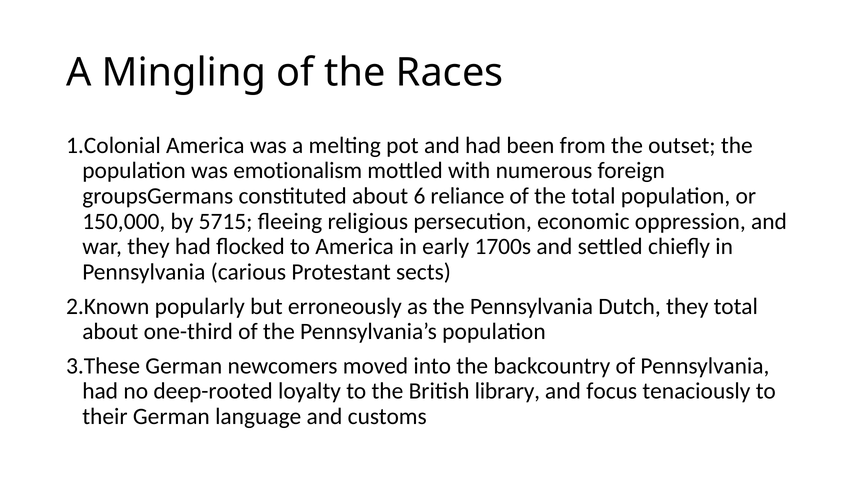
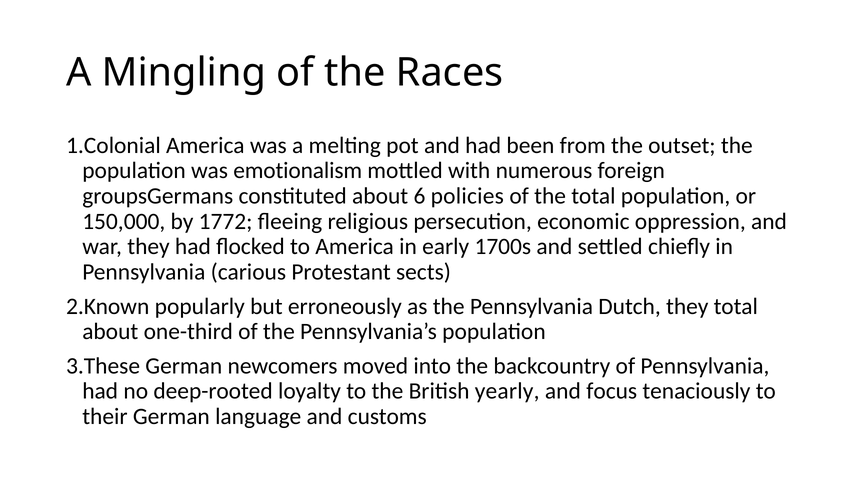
reliance: reliance -> policies (467, 196)
5715: 5715 -> 1772 (226, 221)
library: library -> yearly (507, 391)
